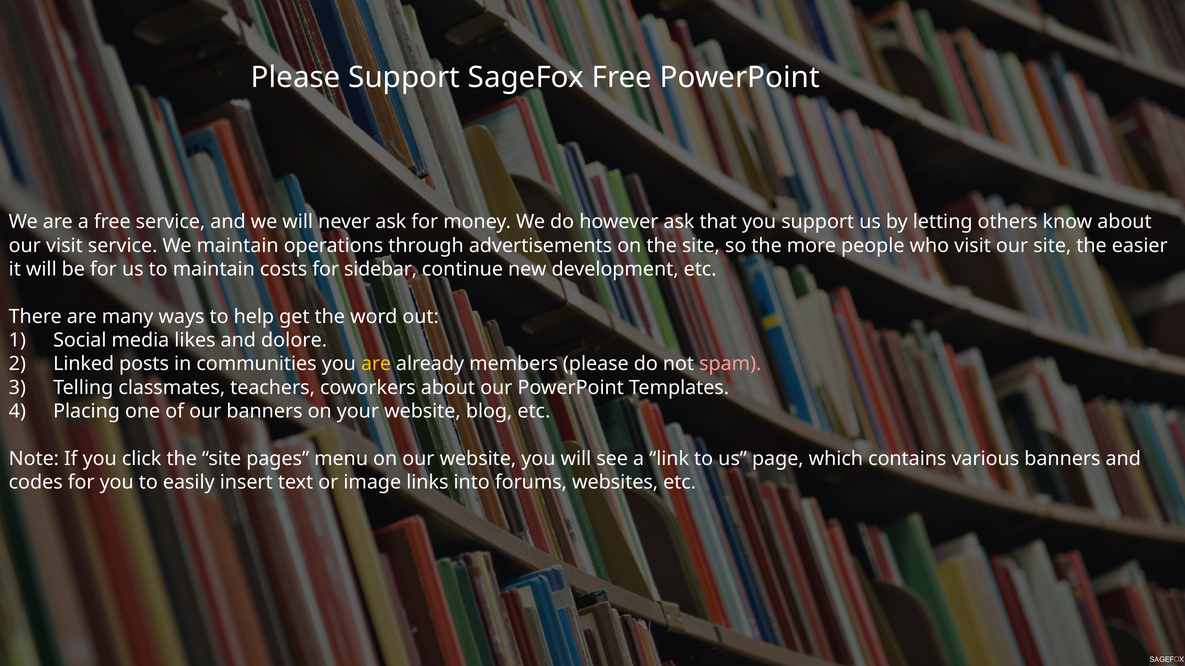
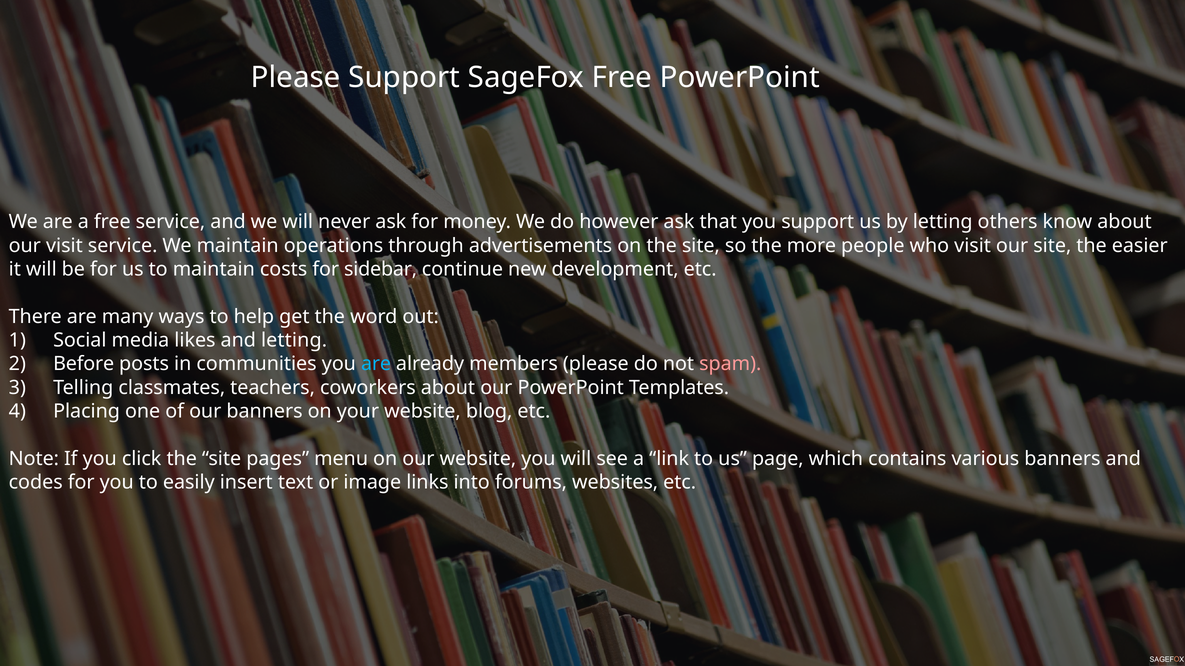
and dolore: dolore -> letting (294, 341)
Linked: Linked -> Before (84, 364)
are colour: yellow -> light blue (376, 364)
